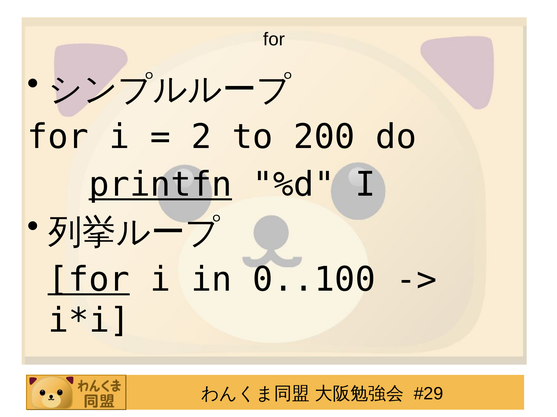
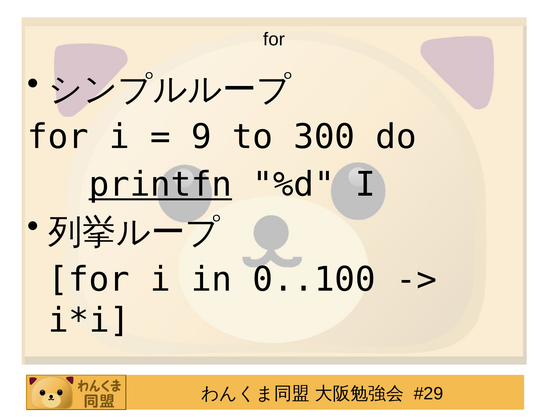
2: 2 -> 9 (201, 137)
200: 200 -> 300 (324, 137)
for underline: present -> none (89, 280)
